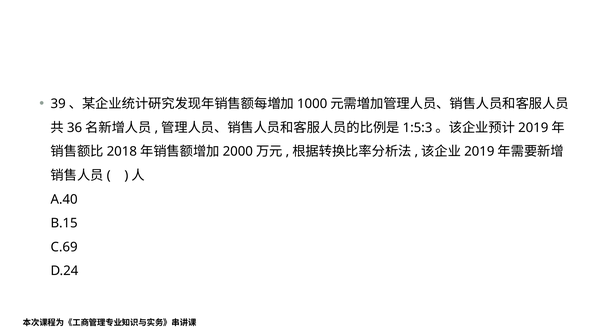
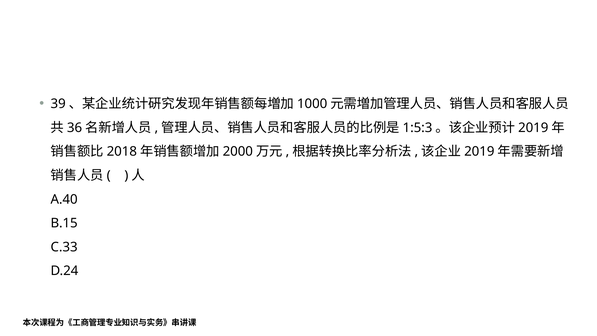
C.69: C.69 -> C.33 (64, 247)
